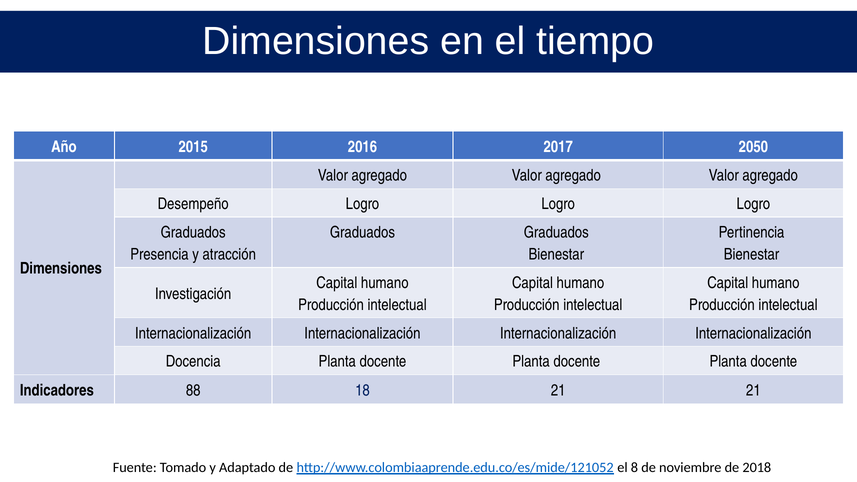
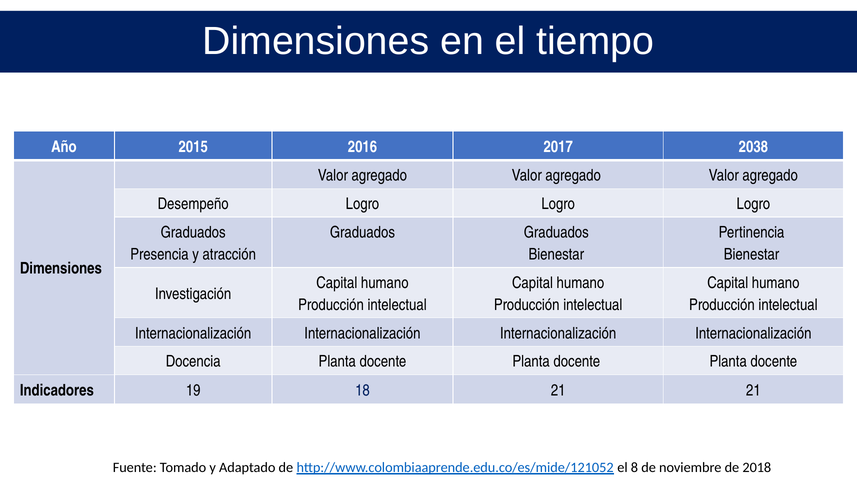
2050: 2050 -> 2038 (753, 147)
88: 88 -> 19 (193, 390)
